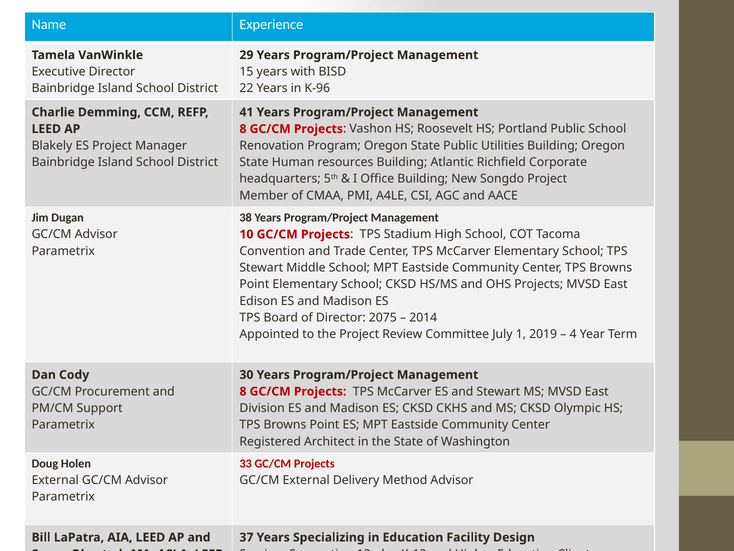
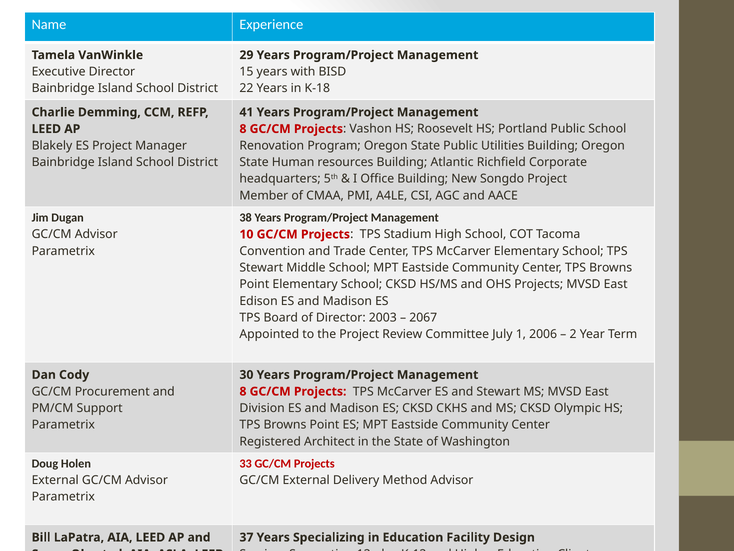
K-96: K-96 -> K-18 (317, 88)
2075: 2075 -> 2003 (383, 317)
2014: 2014 -> 2067 (423, 317)
2019: 2019 -> 2006 (543, 334)
4: 4 -> 2 (573, 334)
